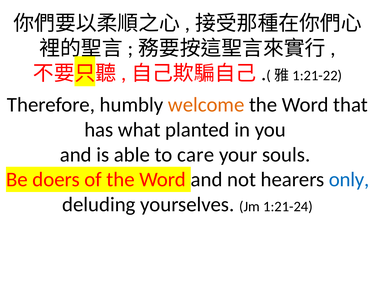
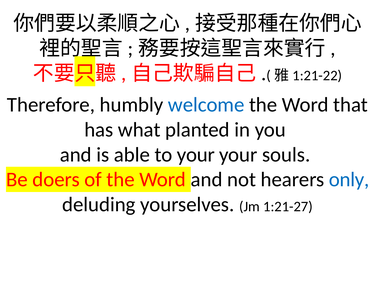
welcome colour: orange -> blue (206, 105)
to care: care -> your (196, 155)
1:21-24: 1:21-24 -> 1:21-27 (288, 207)
